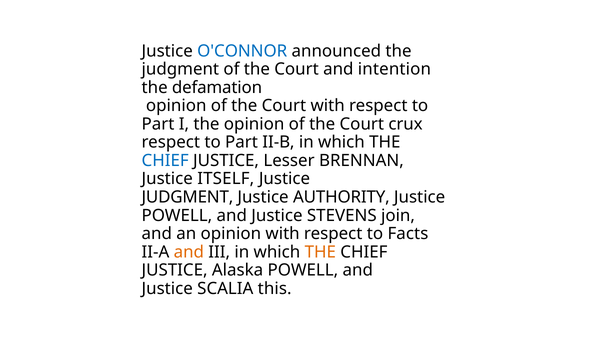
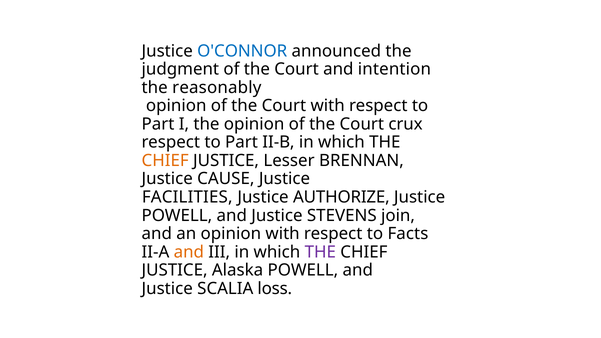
defamation: defamation -> reasonably (217, 88)
CHIEF colour: blue -> orange (165, 161)
ITSELF: ITSELF -> CAUSE (226, 179)
JUDGMENT: JUDGMENT -> FACILITIES (187, 197)
AUTHORITY: AUTHORITY -> AUTHORIZE (341, 197)
THE colour: orange -> purple (320, 252)
this: this -> loss (275, 289)
